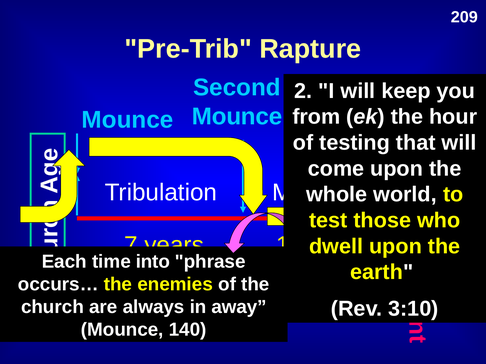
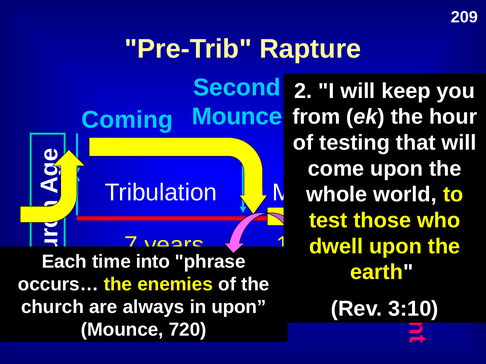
Mounce: Mounce -> Coming (127, 120)
in away: away -> upon (239, 307)
140: 140 -> 720 (188, 330)
